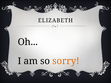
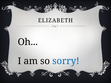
sorry colour: orange -> blue (66, 61)
